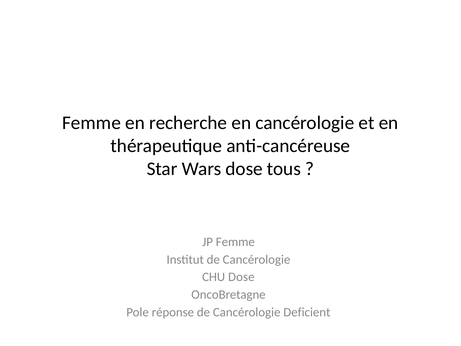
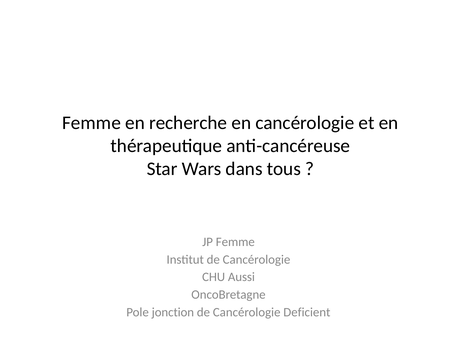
Wars dose: dose -> dans (244, 169)
CHU Dose: Dose -> Aussi (241, 277)
réponse: réponse -> jonction (173, 312)
